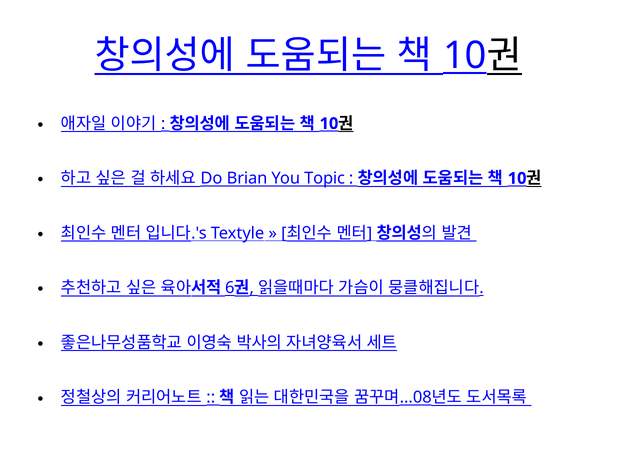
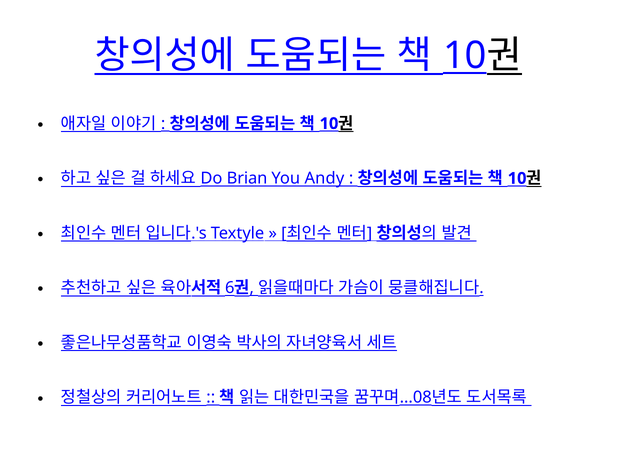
Topic: Topic -> Andy (324, 178)
